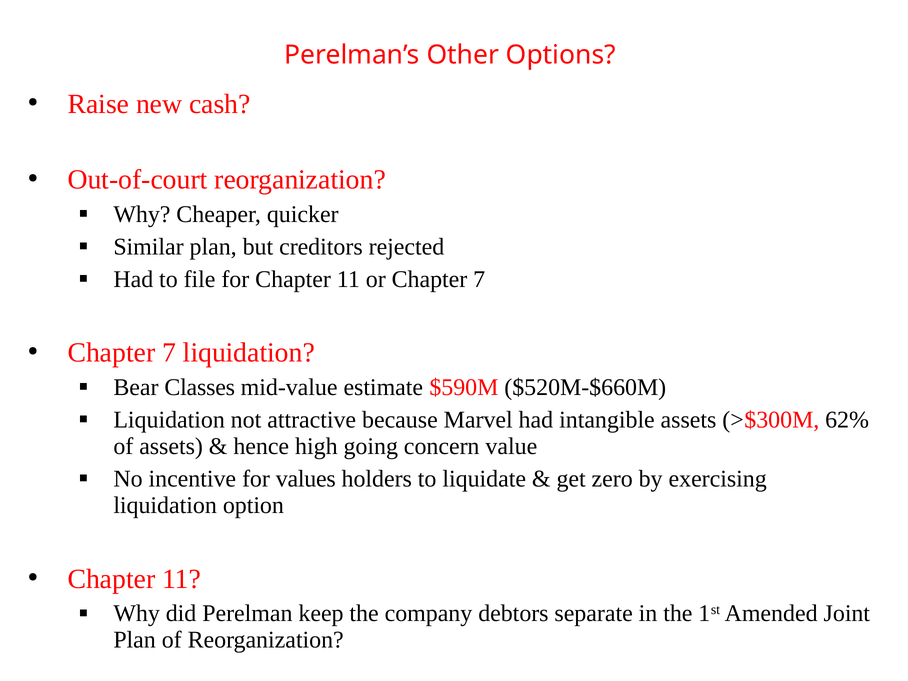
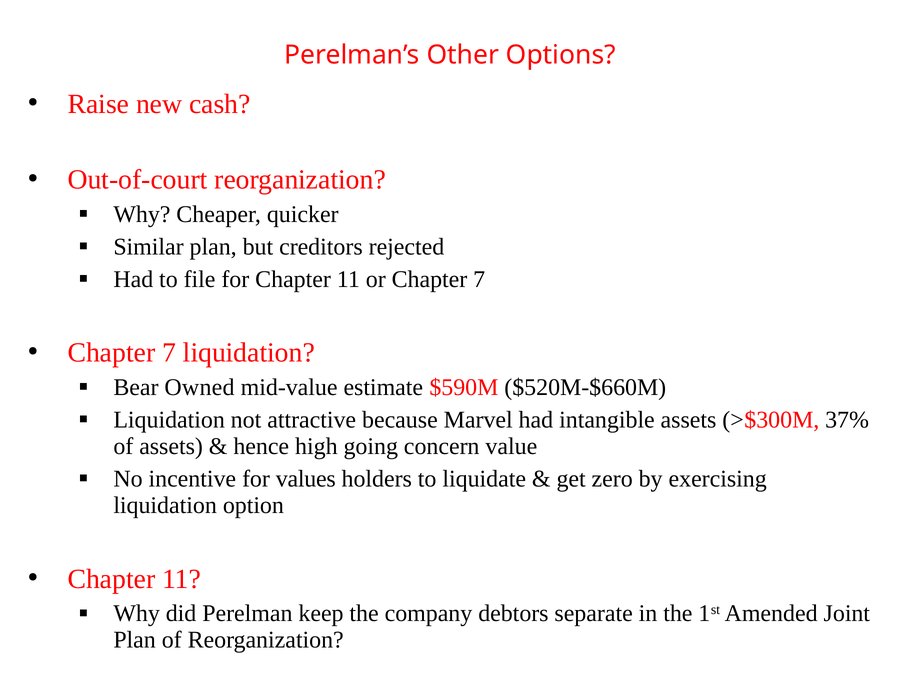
Classes: Classes -> Owned (199, 387)
62%: 62% -> 37% (847, 420)
